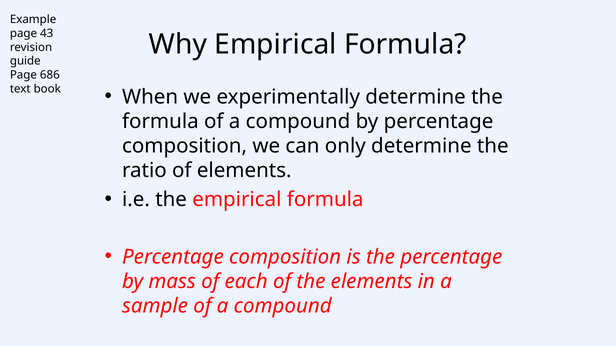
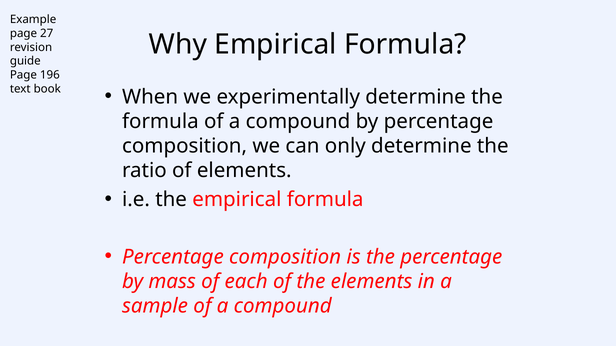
43: 43 -> 27 (47, 33)
686: 686 -> 196 (50, 75)
